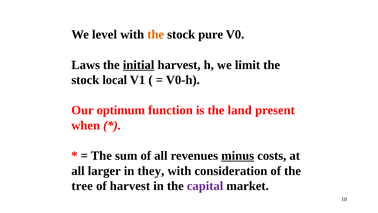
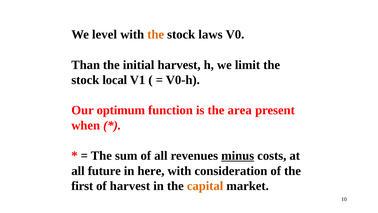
pure: pure -> laws (211, 35)
Laws: Laws -> Than (86, 65)
initial underline: present -> none (139, 65)
land: land -> area (240, 110)
larger: larger -> future (104, 171)
they: they -> here (151, 171)
tree: tree -> first (82, 186)
capital colour: purple -> orange (205, 186)
